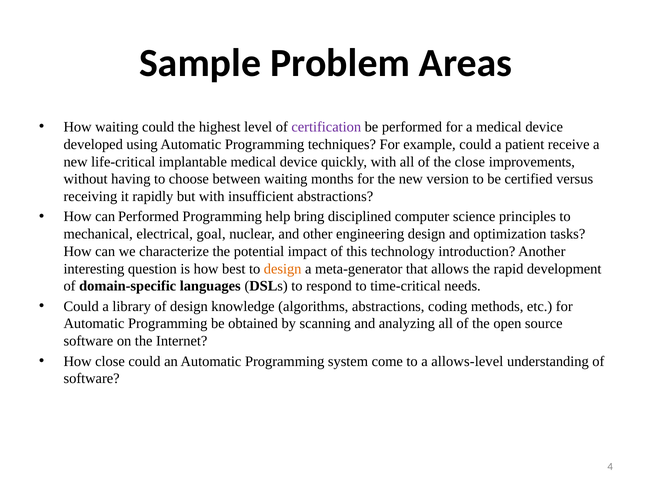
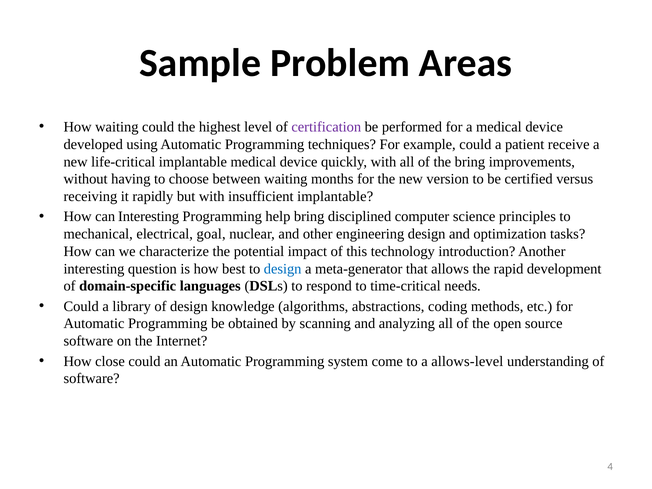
the close: close -> bring (470, 162)
insufficient abstractions: abstractions -> implantable (335, 196)
can Performed: Performed -> Interesting (149, 217)
design colour: orange -> blue (283, 269)
